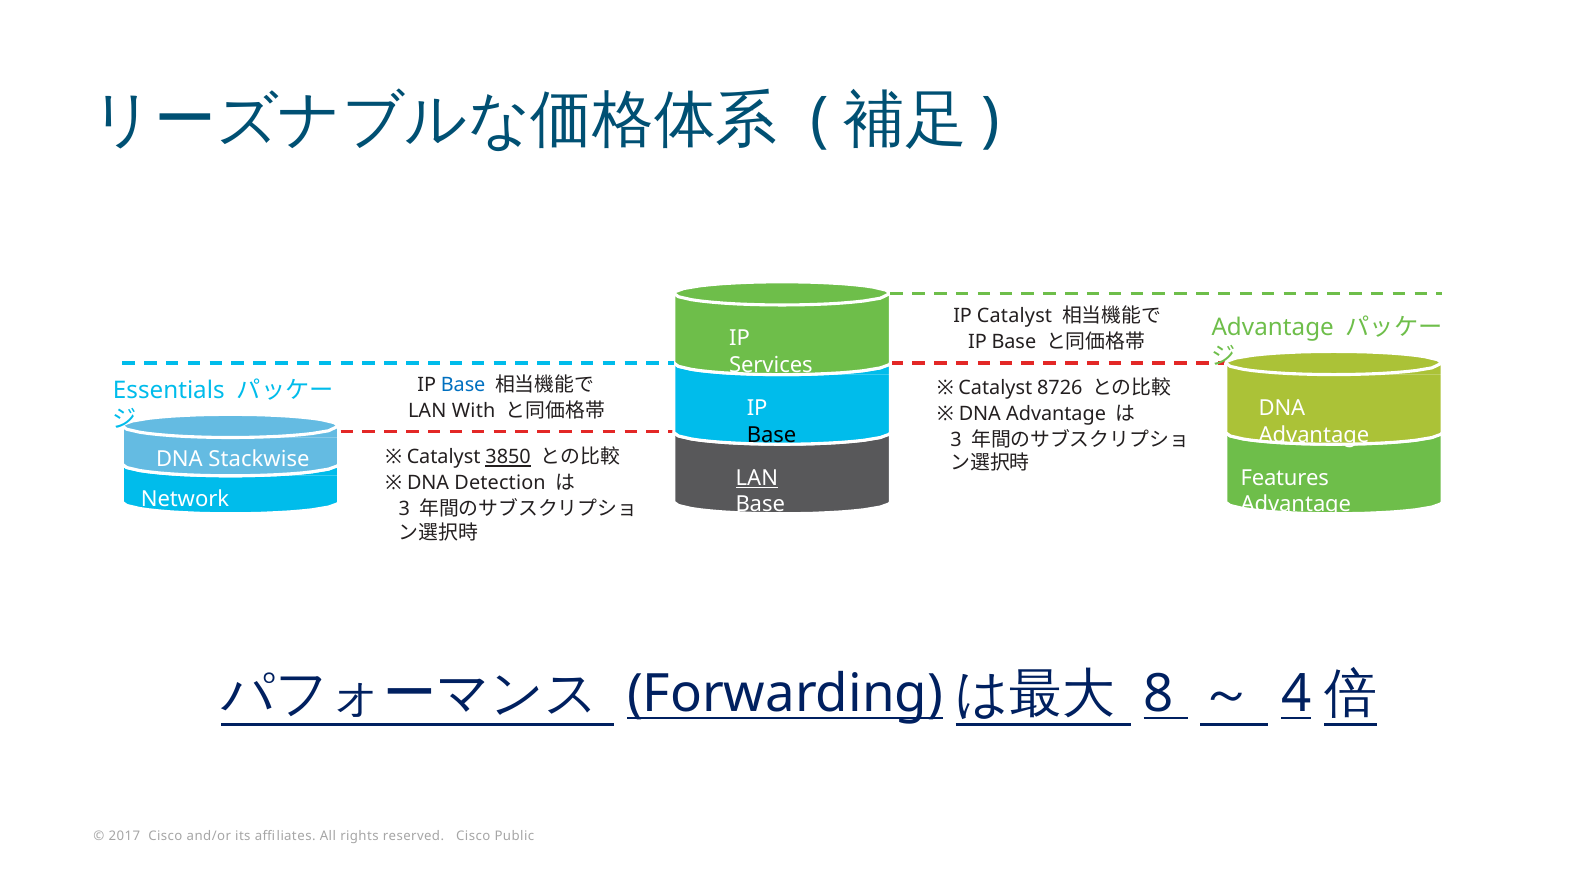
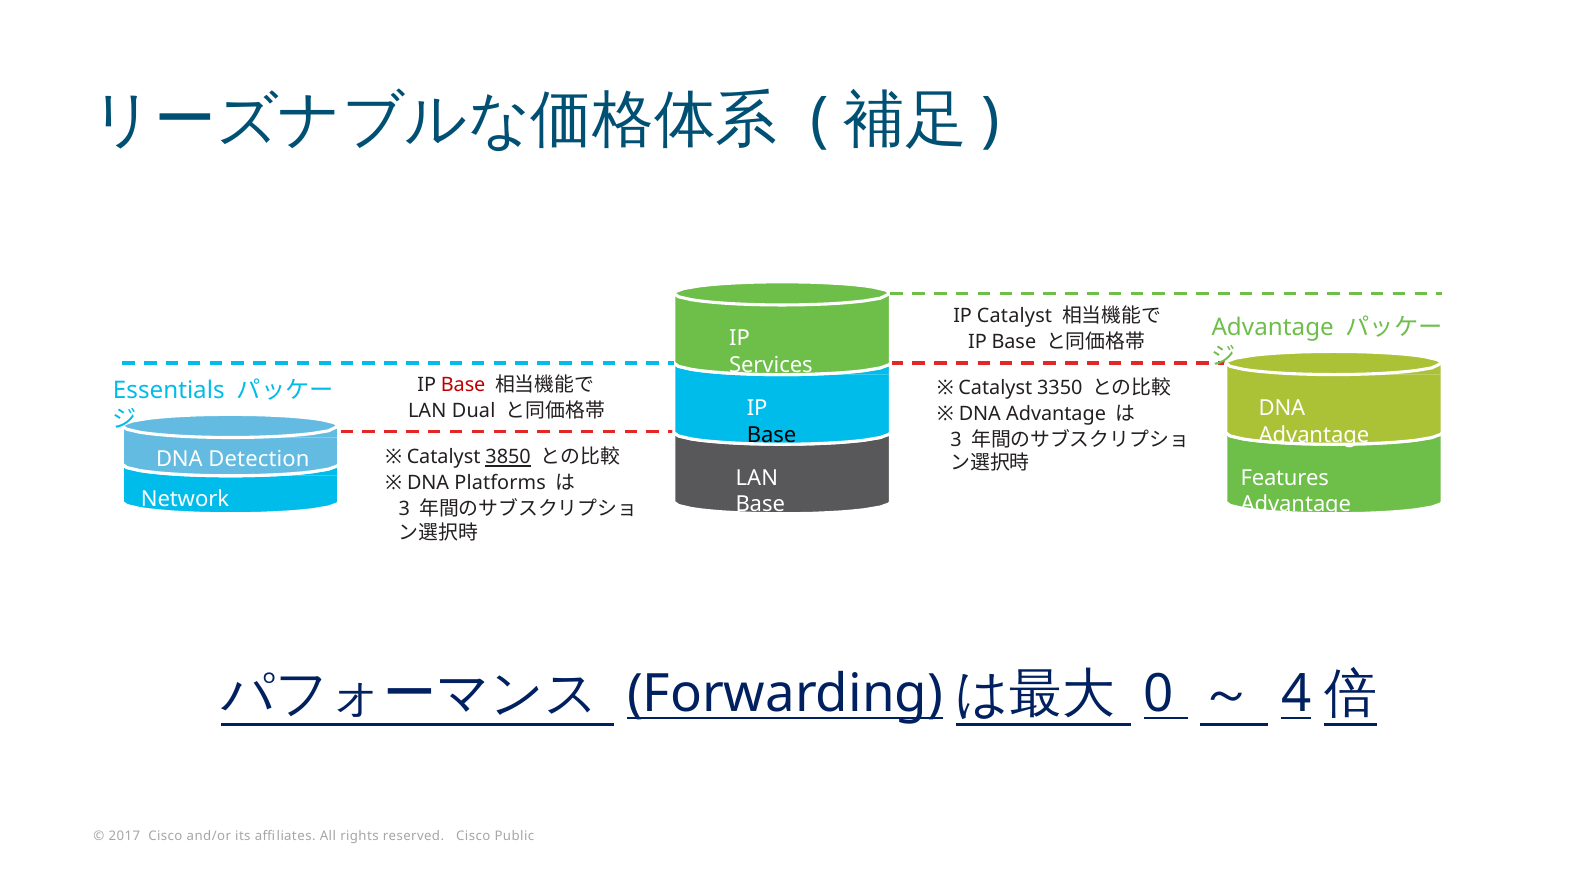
Base colour: blue -> red (463, 385)
8726: 8726 -> 3350 (1060, 388)
With: With -> Dual (474, 411)
Stackwise: Stackwise -> Detection (259, 459)
LAN underline: present -> none (757, 478)
Detection: Detection -> Platforms (500, 483)
8: 8 -> 0 (1159, 694)
